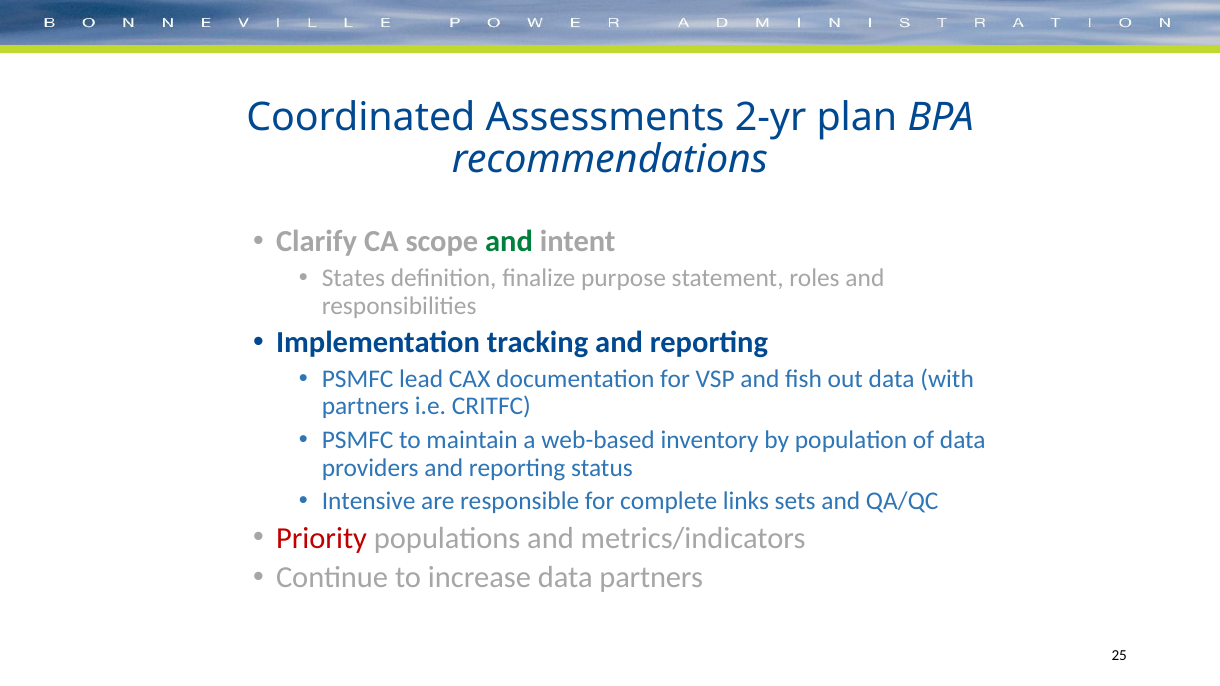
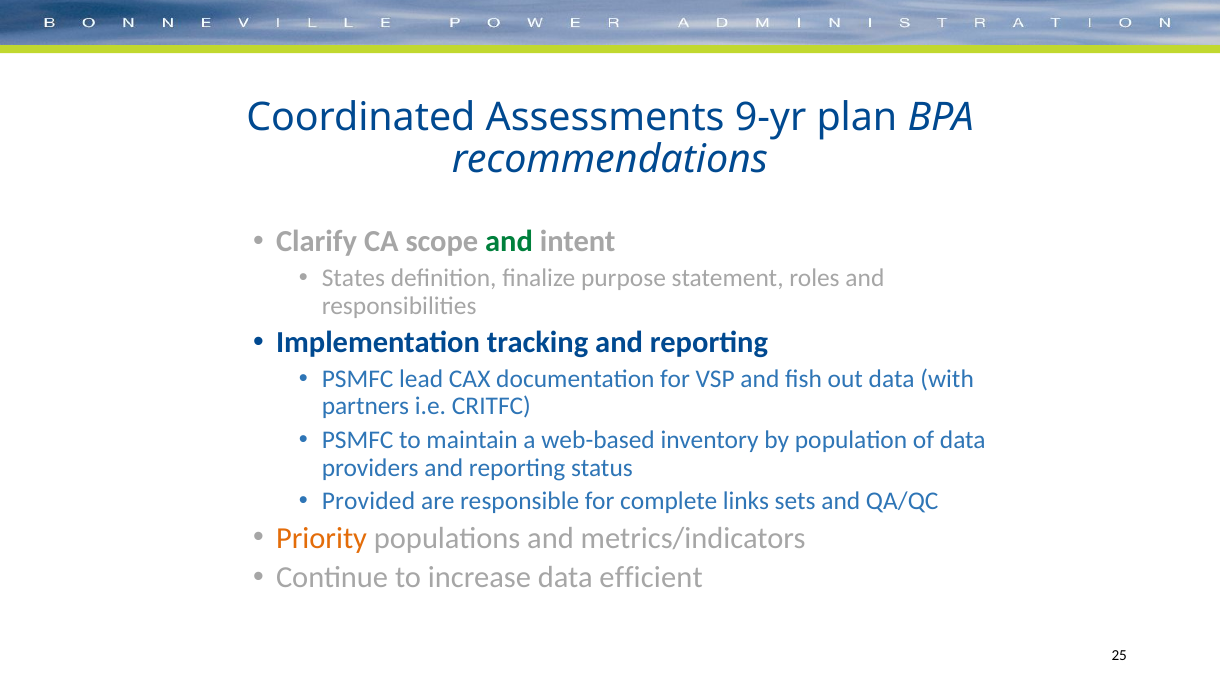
2-yr: 2-yr -> 9-yr (771, 117)
Intensive: Intensive -> Provided (368, 502)
Priority colour: red -> orange (322, 538)
data partners: partners -> efficient (651, 578)
